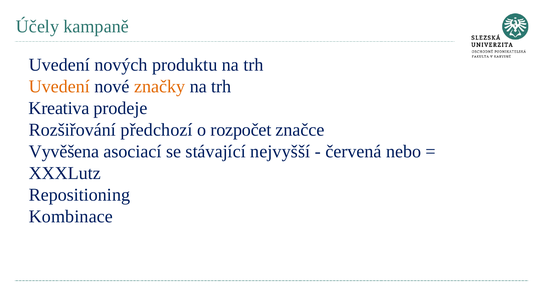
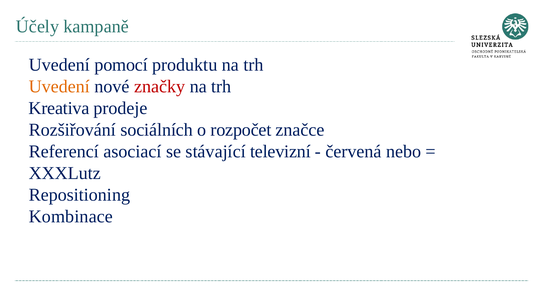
nových: nových -> pomocí (121, 65)
značky colour: orange -> red (160, 86)
předchozí: předchozí -> sociálních (157, 130)
Vyvěšena: Vyvěšena -> Referencí (64, 151)
nejvyšší: nejvyšší -> televizní (280, 151)
